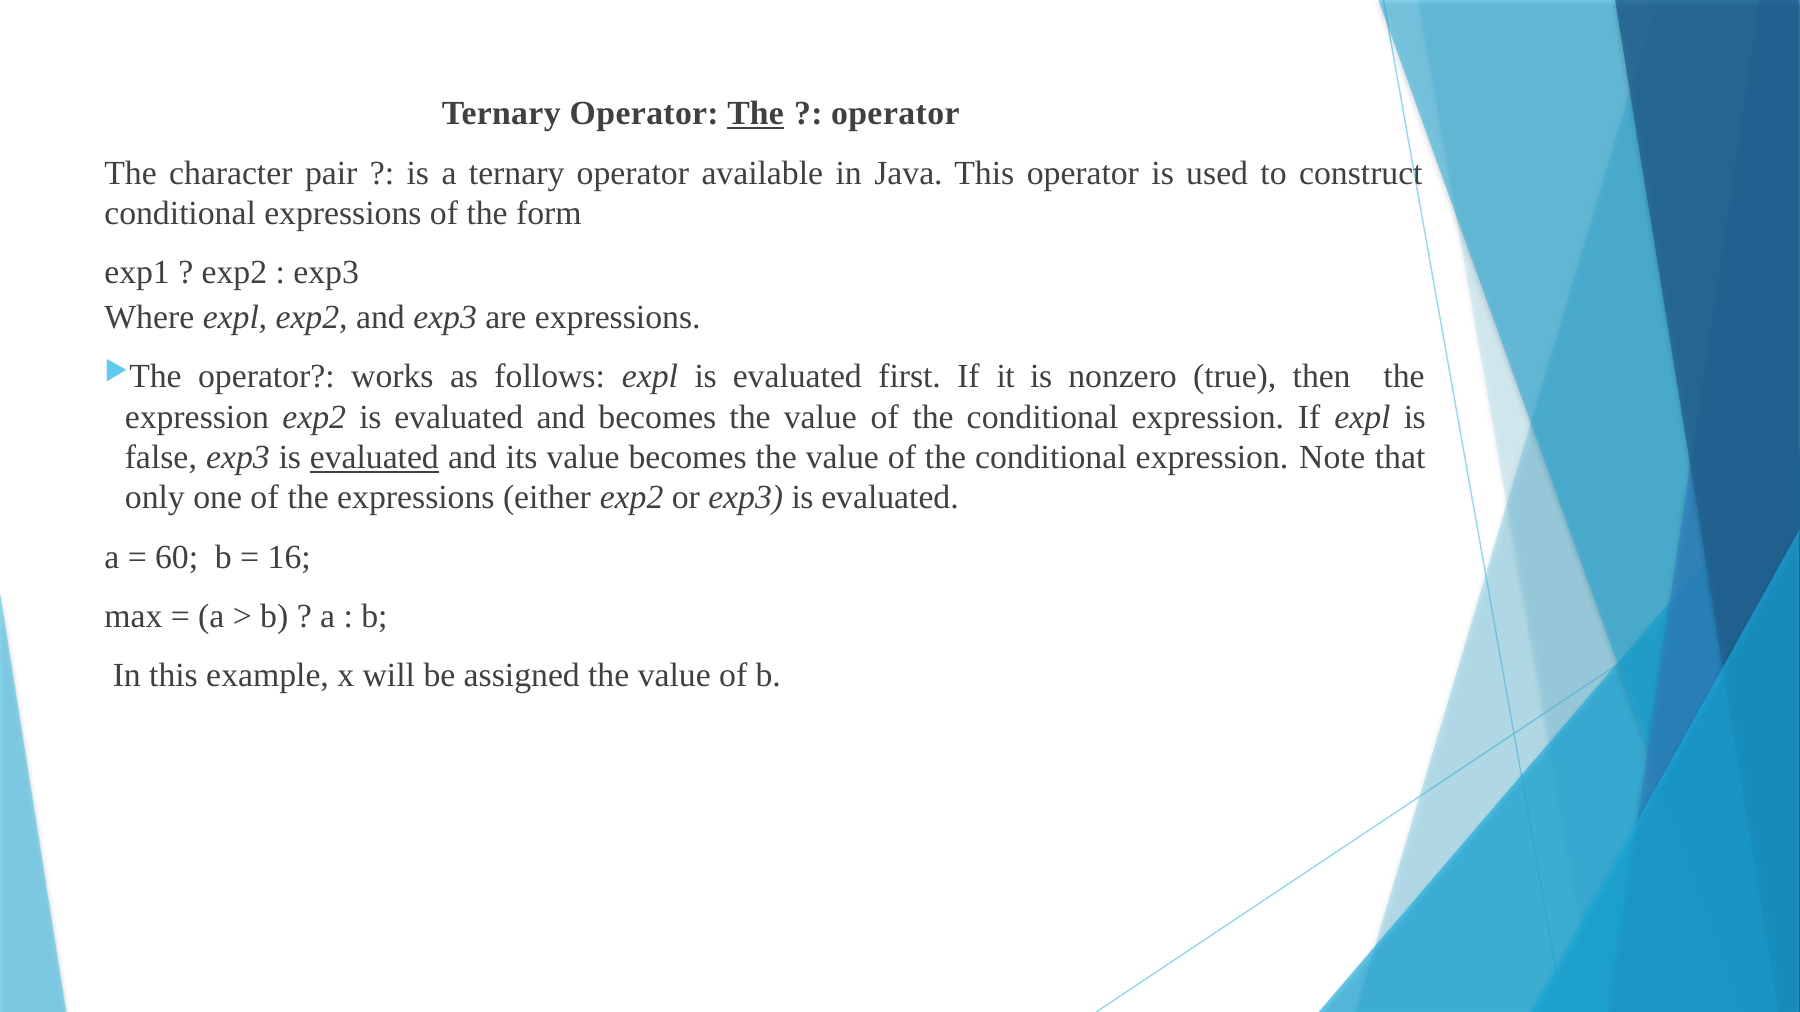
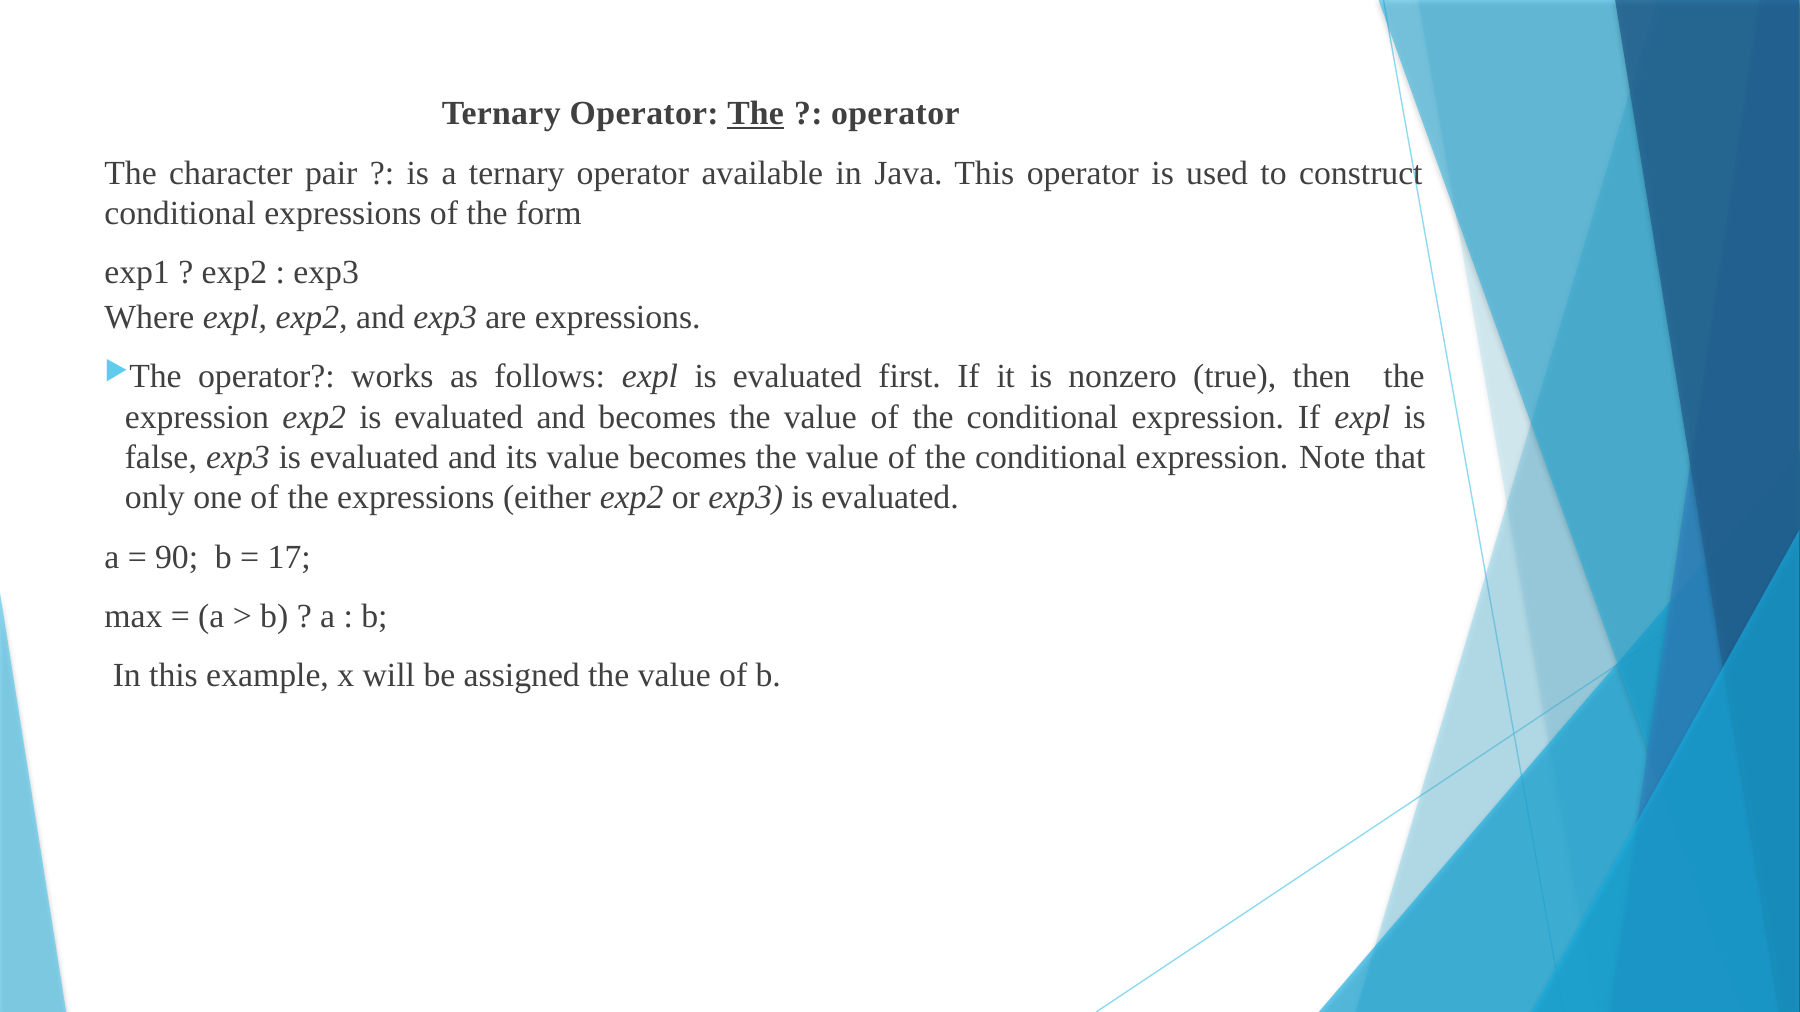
evaluated underline: present -> none (374, 458)
60: 60 -> 90 (177, 557)
16: 16 -> 17 (289, 557)
